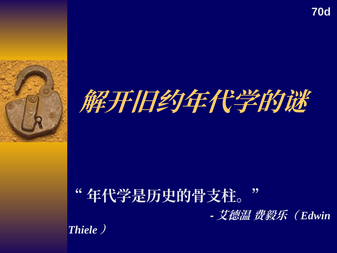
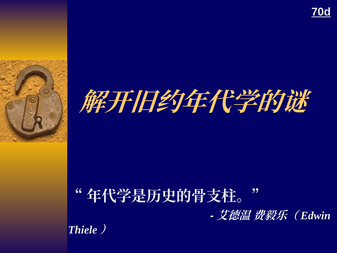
70d underline: none -> present (321, 12)
